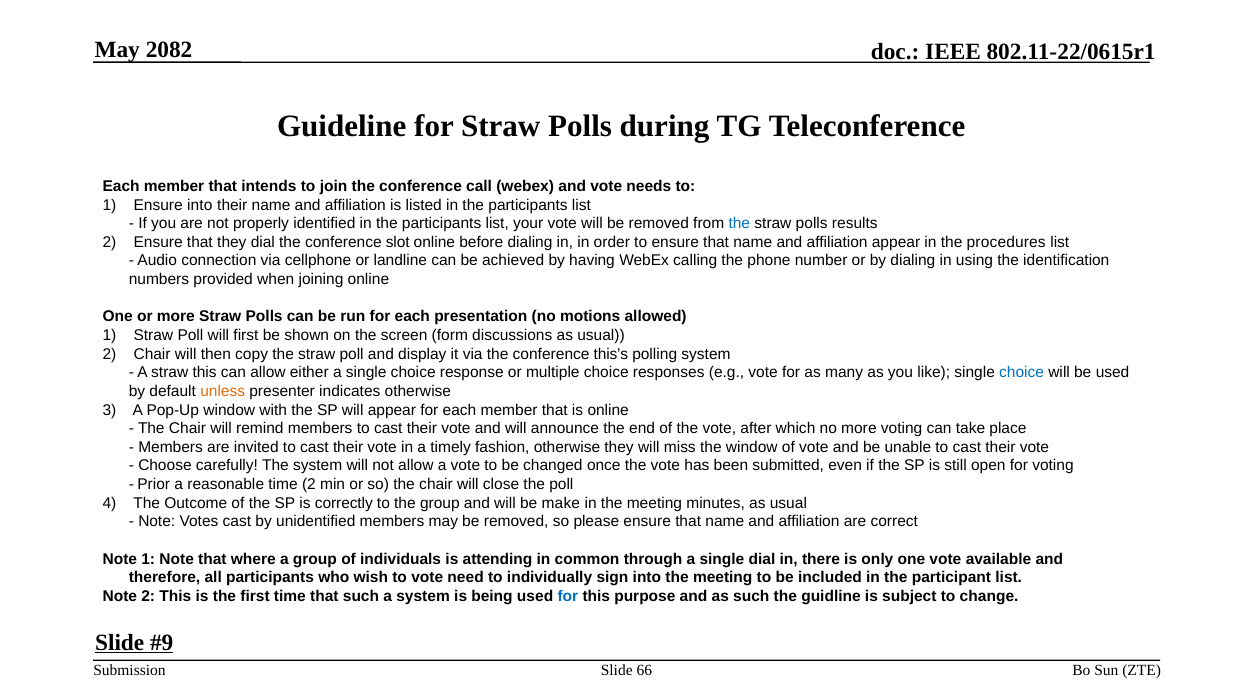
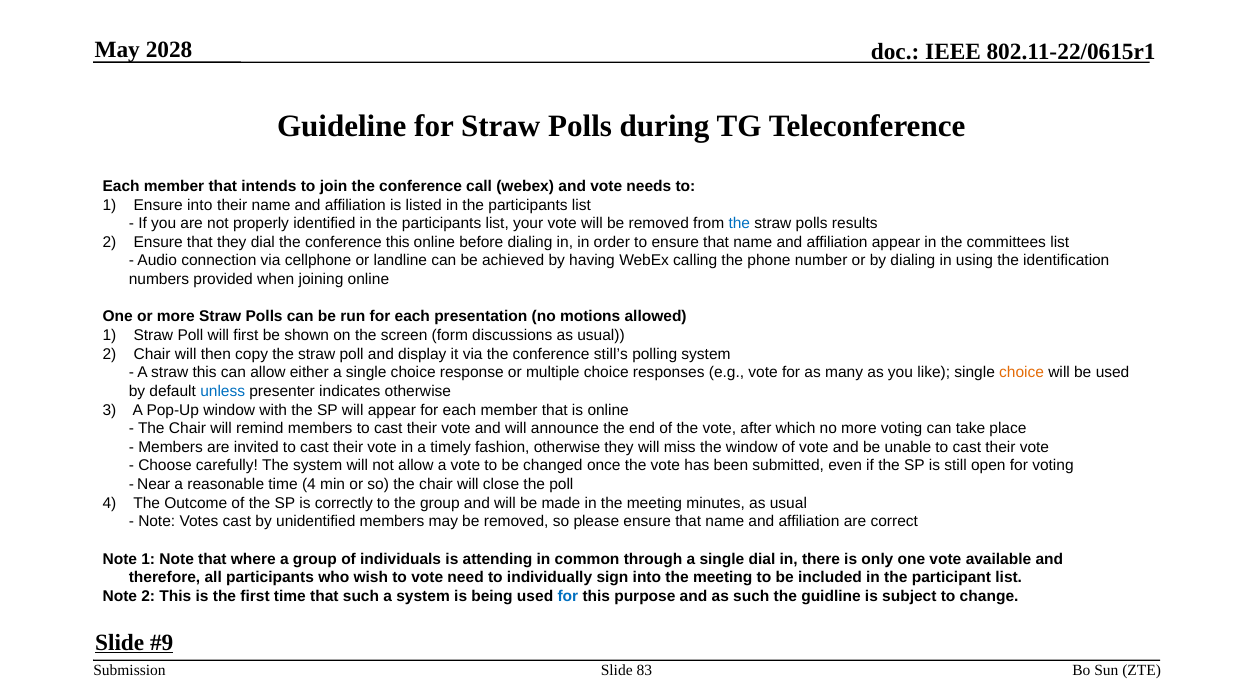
2082: 2082 -> 2028 (169, 49)
conference slot: slot -> this (398, 242)
procedures: procedures -> committees (1006, 242)
this’s: this’s -> still’s (611, 354)
choice colour: blue -> orange (1022, 373)
unless colour: orange -> blue (223, 391)
Prior: Prior -> Near (154, 485)
time 2: 2 -> 4 (309, 485)
make: make -> made (561, 503)
66: 66 -> 83 (644, 671)
